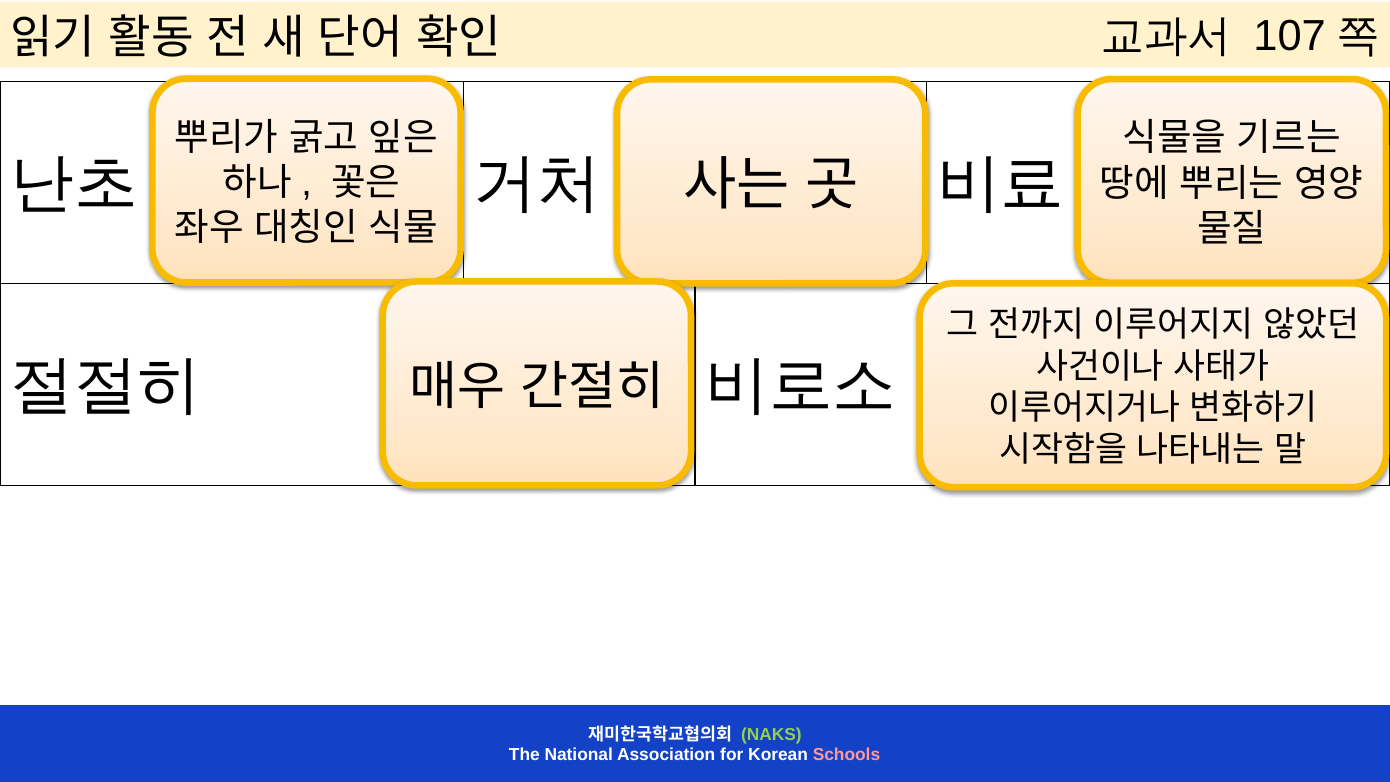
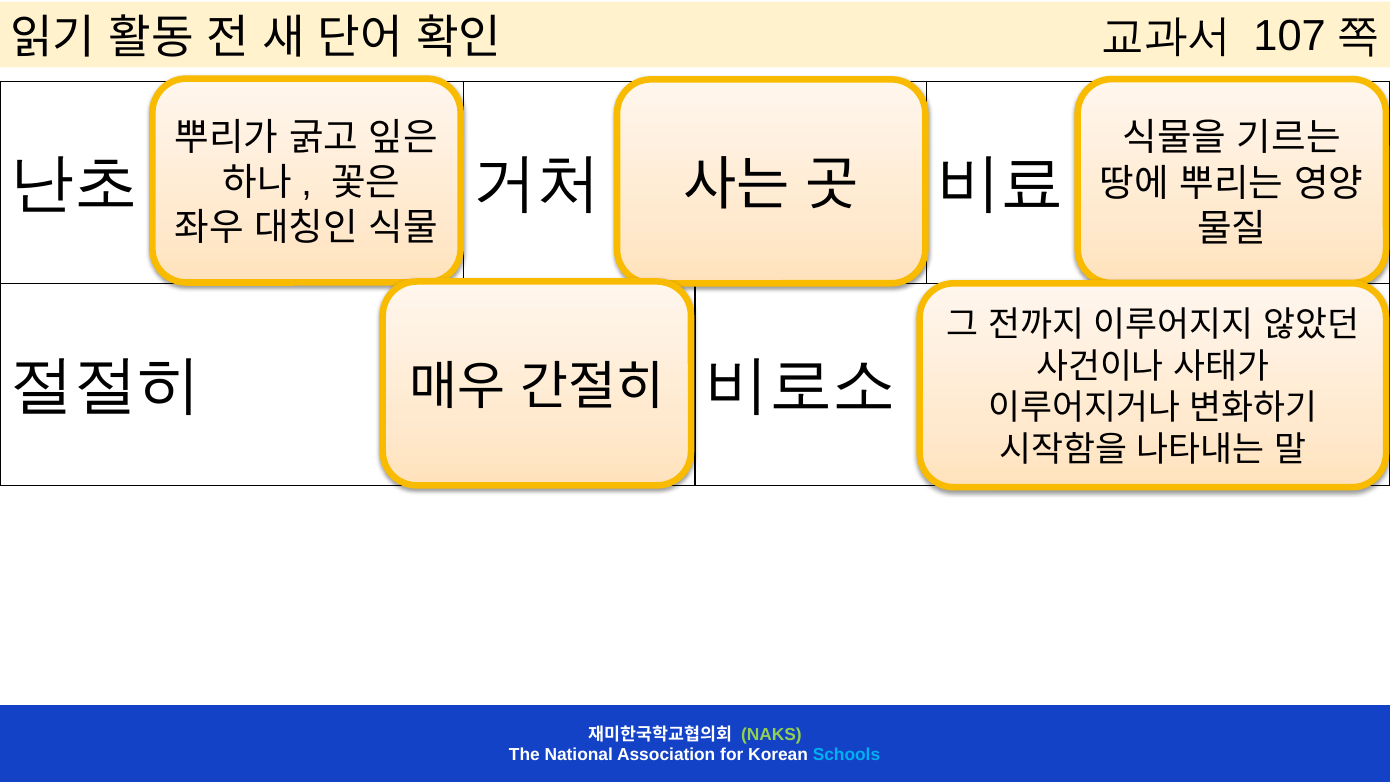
Schools colour: pink -> light blue (846, 755)
